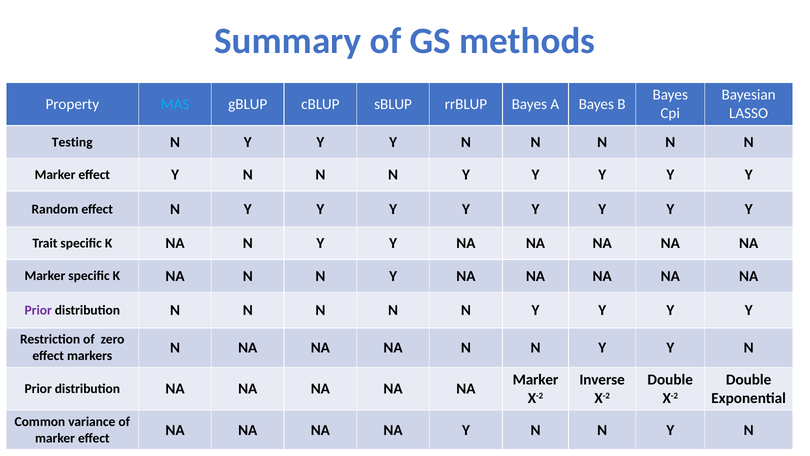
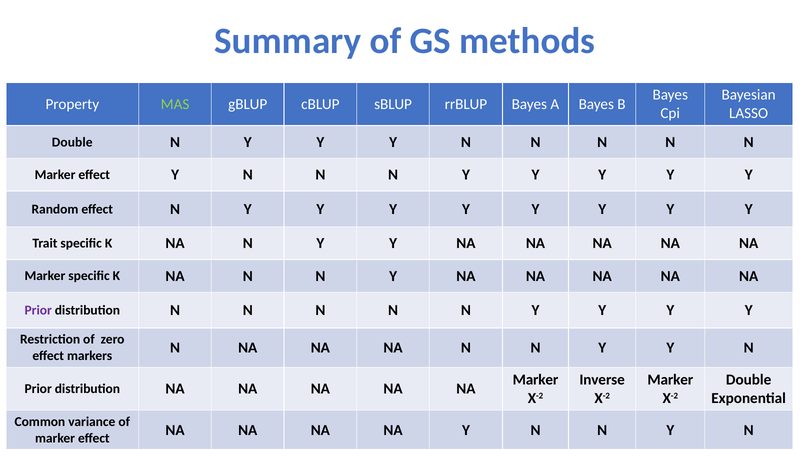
MAS colour: light blue -> light green (175, 104)
Testing: Testing -> Double (72, 142)
Double: Double -> Marker (670, 379)
